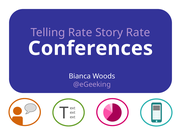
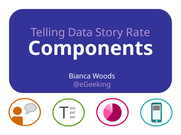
Telling Rate: Rate -> Data (80, 33)
Conferences: Conferences -> Components (91, 49)
